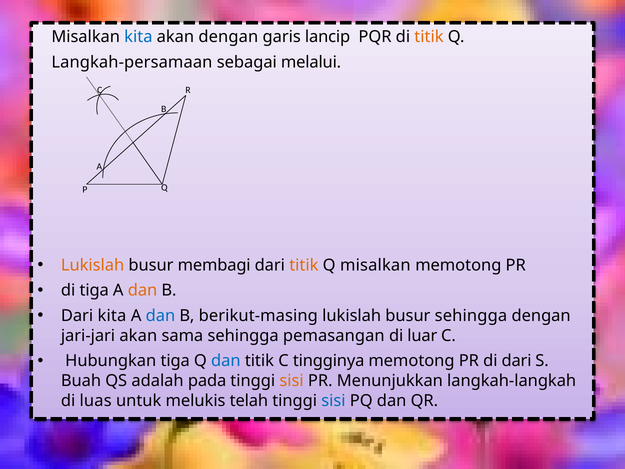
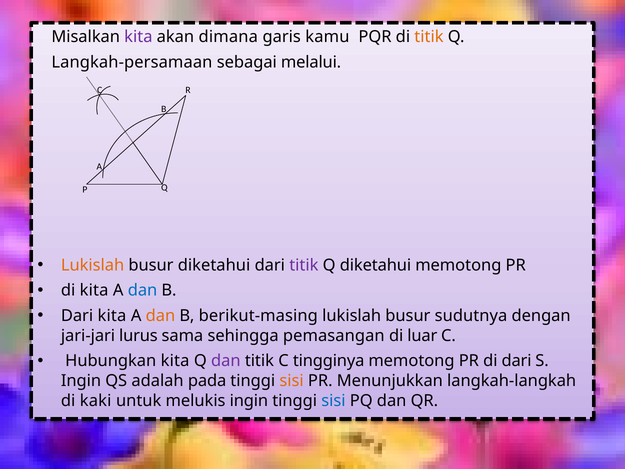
kita colour: blue -> purple (138, 37)
akan dengan: dengan -> dimana (228, 37)
lancip: lancip -> kamu (327, 37)
busur membagi: membagi -> diketahui (214, 265)
titik colour: orange -> purple (304, 265)
Q misalkan: misalkan -> diketahui (375, 265)
di tiga: tiga -> kita (94, 290)
dan colour: orange -> blue (143, 290)
dan colour: blue -> orange (160, 316)
busur sehingga: sehingga -> sudutnya (471, 316)
jari-jari akan: akan -> lurus (138, 335)
Hubungkan tiga: tiga -> kita (175, 361)
dan colour: blue -> purple (226, 361)
Buah: Buah -> Ingin (81, 381)
luas: luas -> kaki (96, 400)
melukis telah: telah -> ingin (249, 400)
